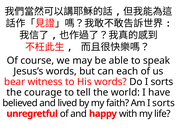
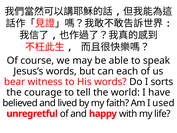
Am I sorts: sorts -> used (163, 103)
